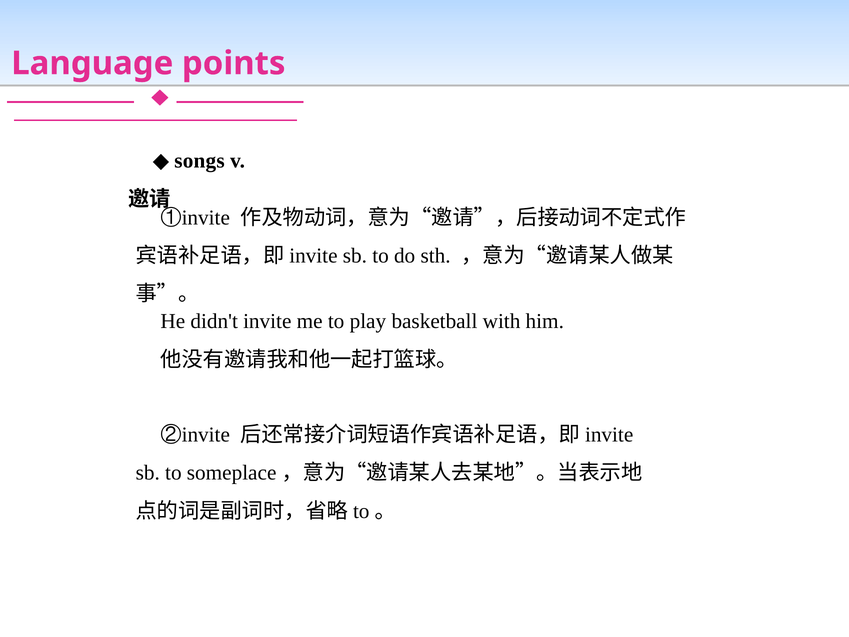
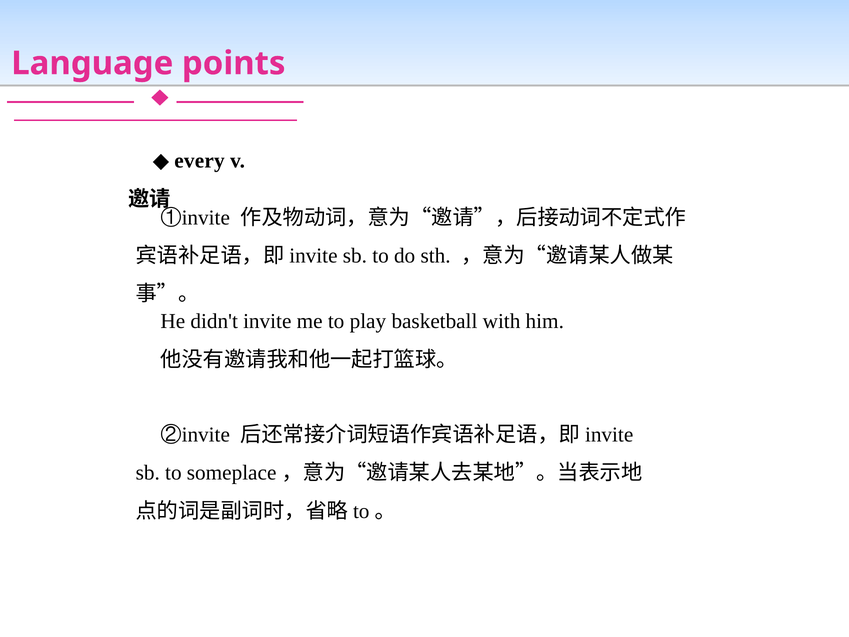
songs: songs -> every (199, 161)
